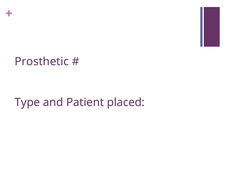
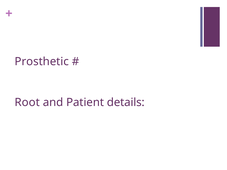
Type: Type -> Root (27, 102)
placed: placed -> details (126, 102)
